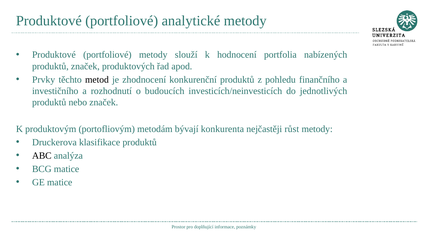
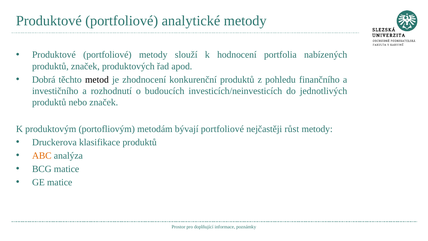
Prvky: Prvky -> Dobrá (44, 79)
bývají konkurenta: konkurenta -> portfoliové (222, 129)
ABC colour: black -> orange (42, 156)
